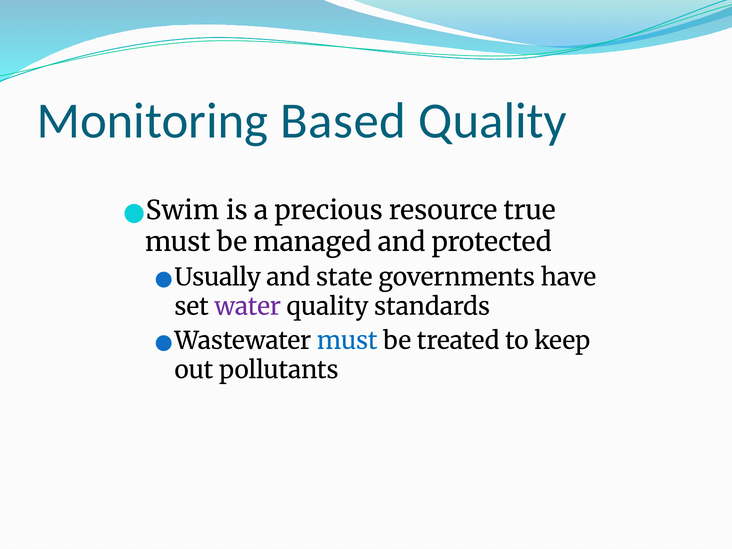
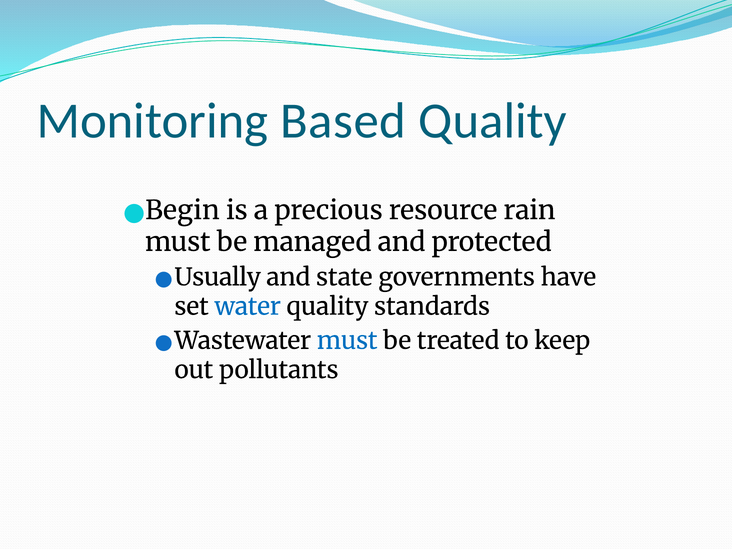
Swim: Swim -> Begin (182, 210)
true: true -> rain (530, 210)
water colour: purple -> blue (248, 307)
